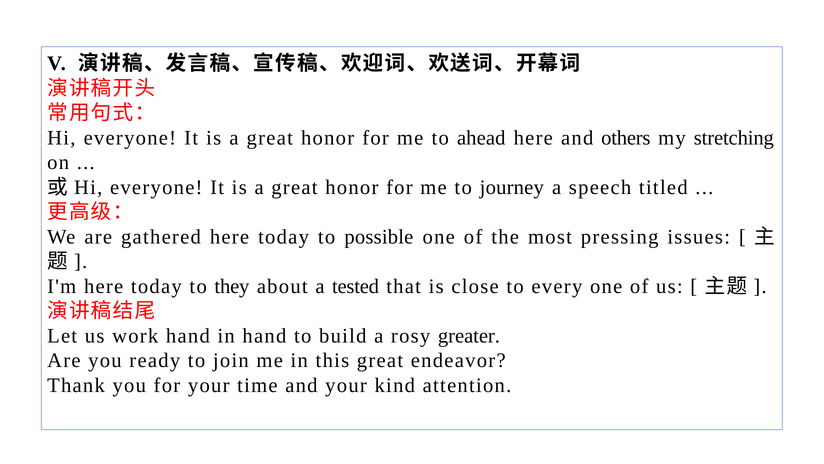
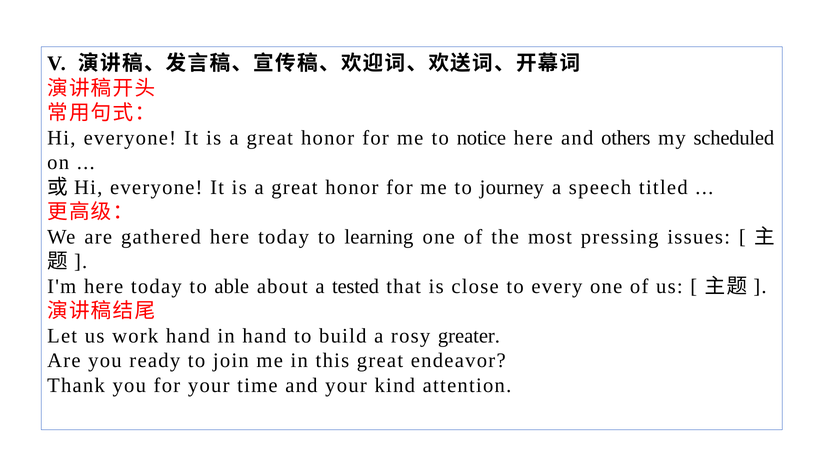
ahead: ahead -> notice (481, 138)
stretching: stretching -> scheduled (734, 138)
possible: possible -> learning (379, 237)
they: they -> able (232, 286)
